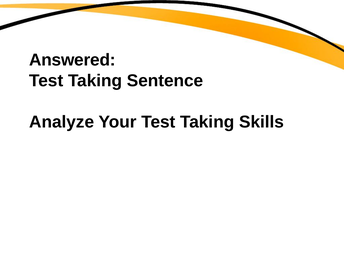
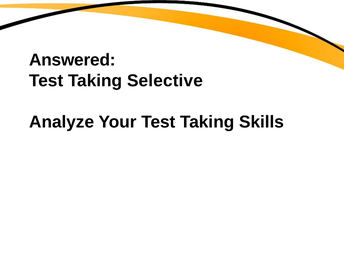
Sentence: Sentence -> Selective (165, 81)
